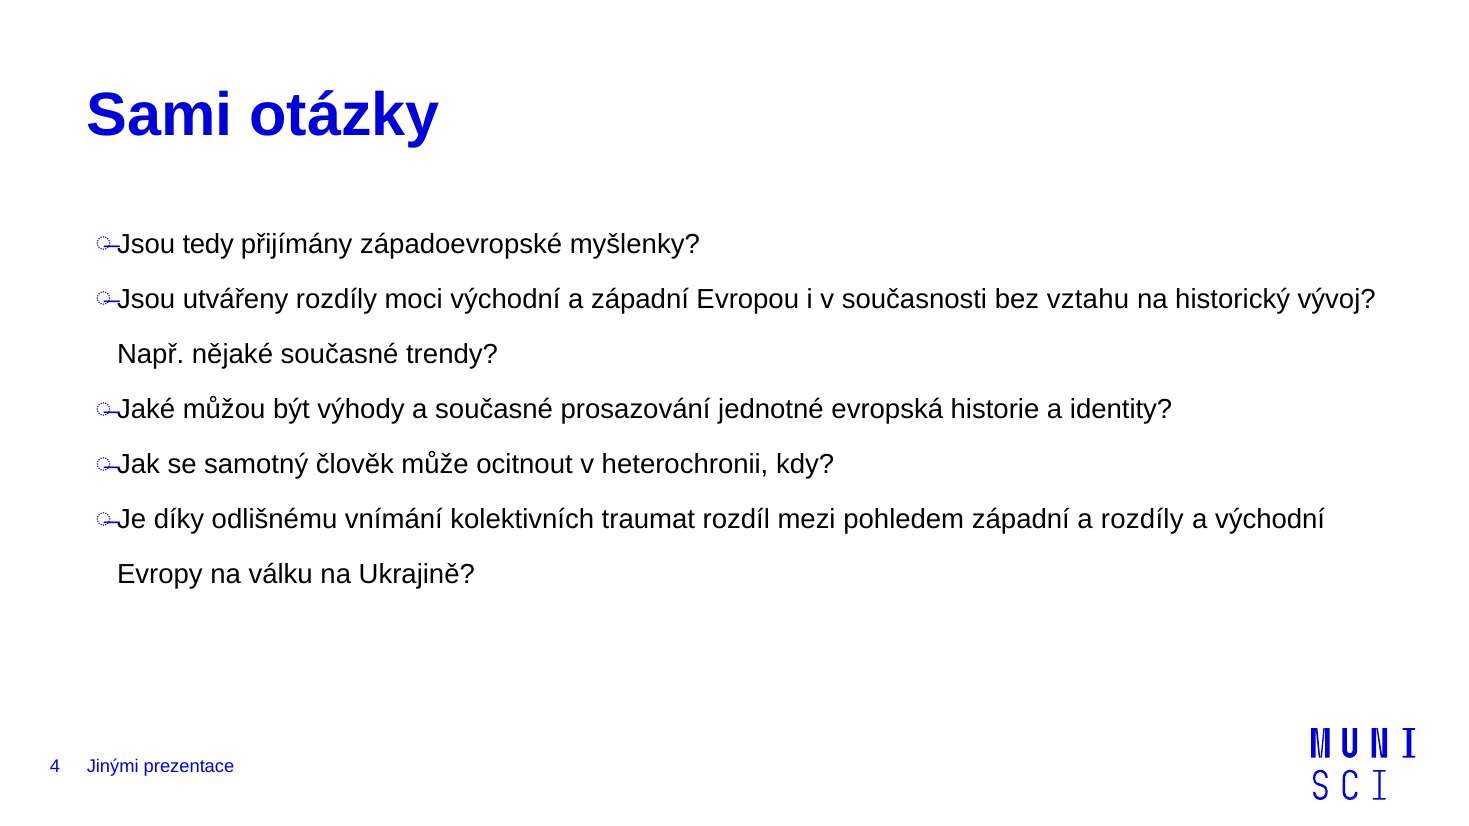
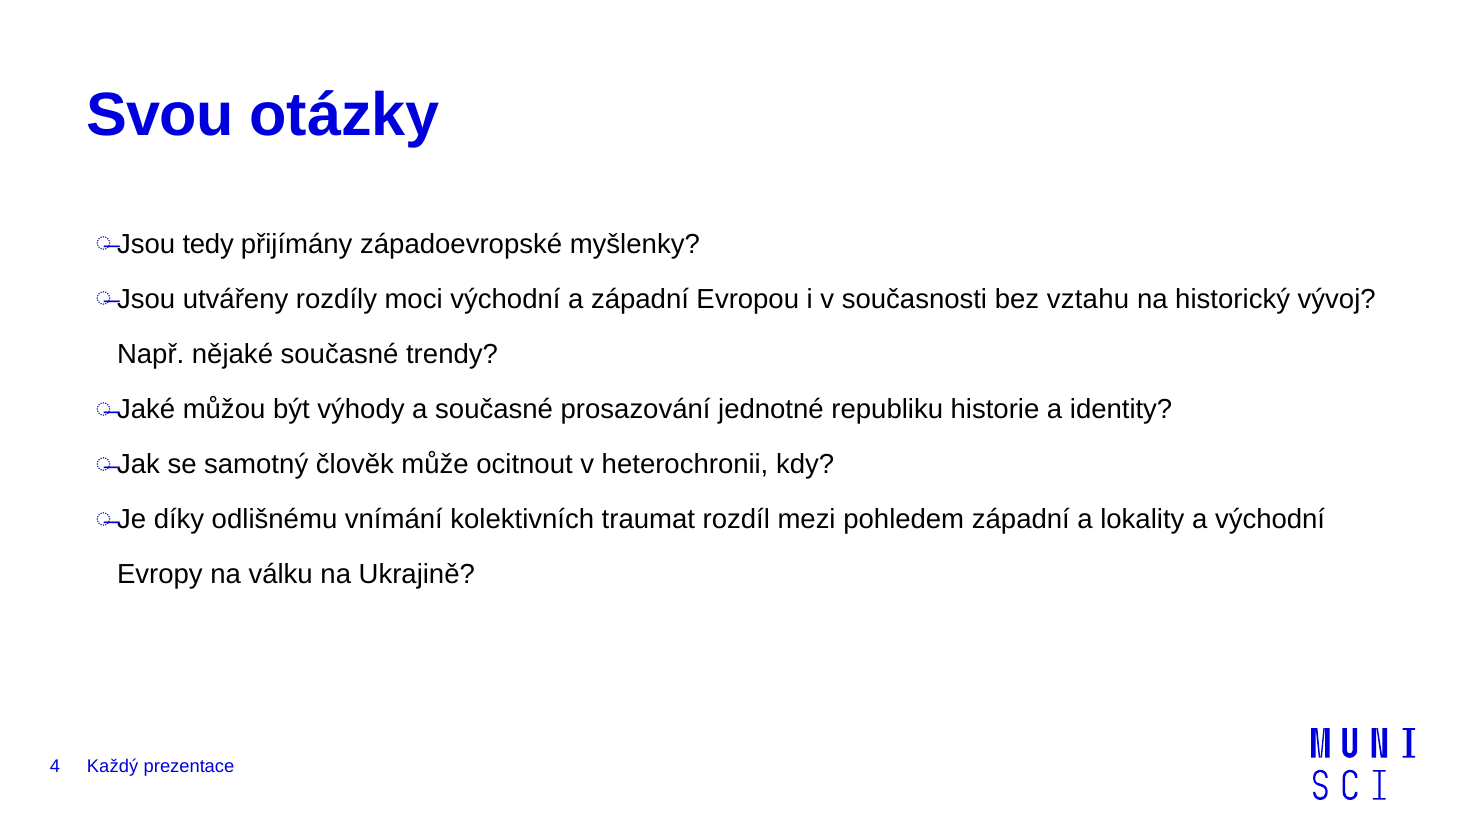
Sami: Sami -> Svou (160, 116)
evropská: evropská -> republiku (887, 410)
a rozdíly: rozdíly -> lokality (1142, 520)
Jinými: Jinými -> Každý (113, 767)
